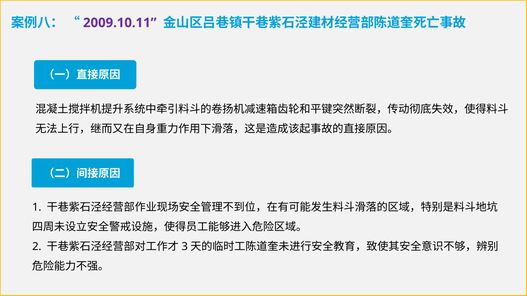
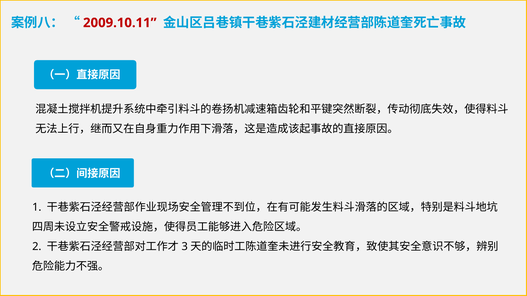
2009.10.11 colour: purple -> red (120, 23)
